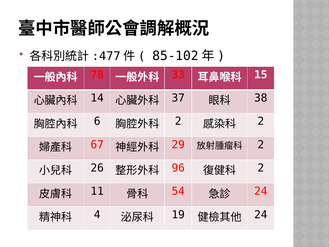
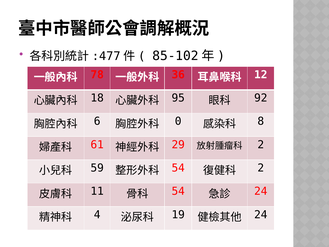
33: 33 -> 36 (178, 75)
15: 15 -> 12 (261, 75)
14: 14 -> 18 (97, 98)
37: 37 -> 95 (178, 98)
38: 38 -> 92 (261, 98)
2: 2 -> 0 (178, 121)
2: 2 -> 8 (261, 121)
67: 67 -> 61 (97, 145)
26: 26 -> 59 (97, 168)
96: 96 -> 54 (178, 168)
